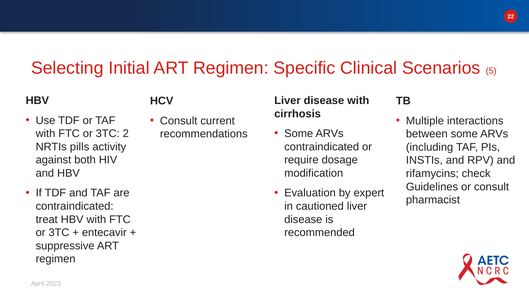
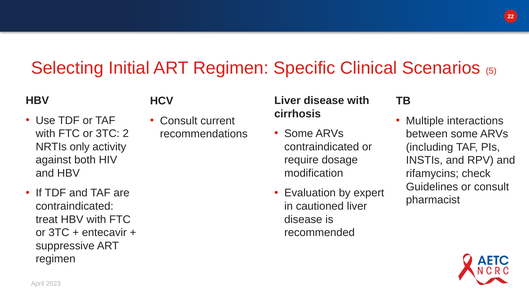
pills: pills -> only (80, 147)
